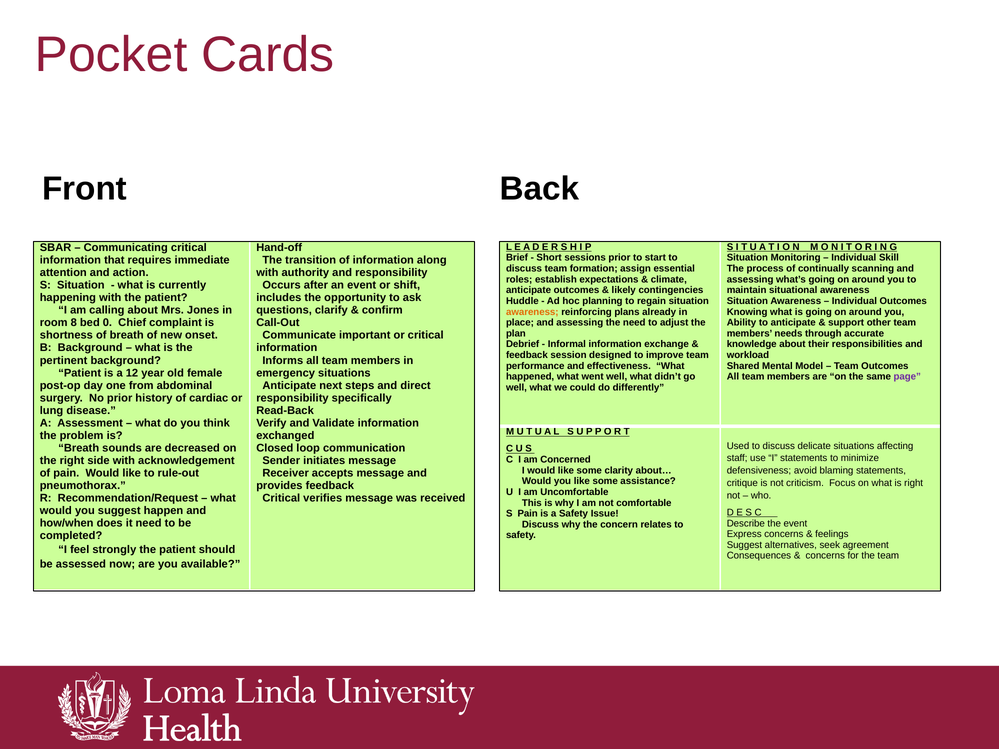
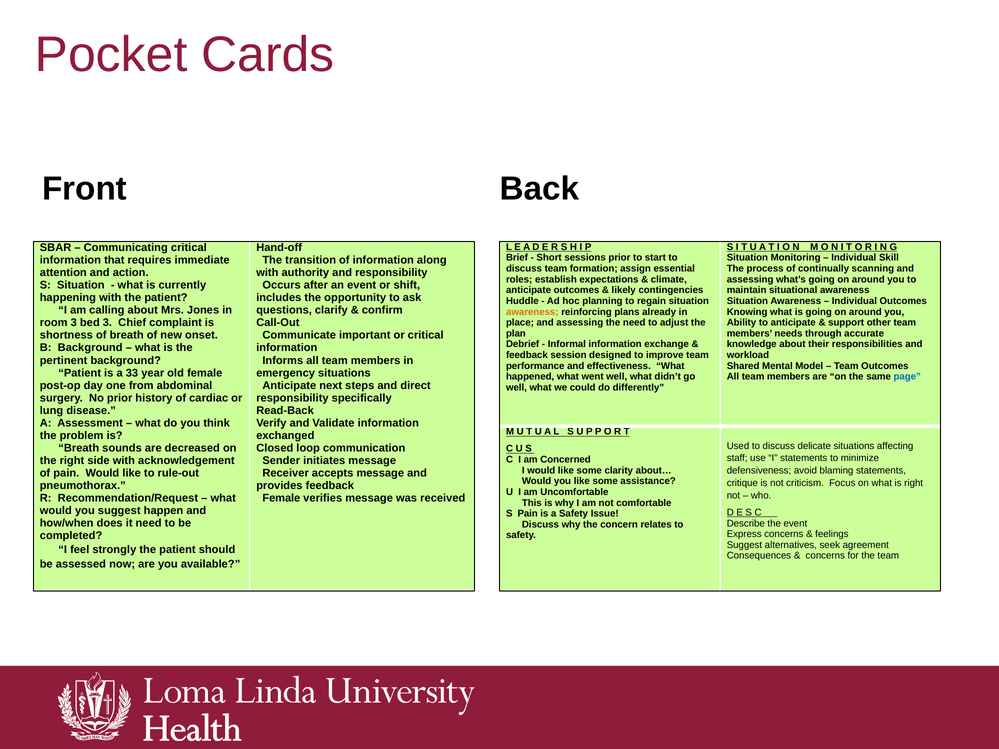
room 8: 8 -> 3 (74, 323)
bed 0: 0 -> 3 (107, 323)
12: 12 -> 33 (132, 373)
page colour: purple -> blue (907, 377)
Critical: Critical -> Female (281, 498)
